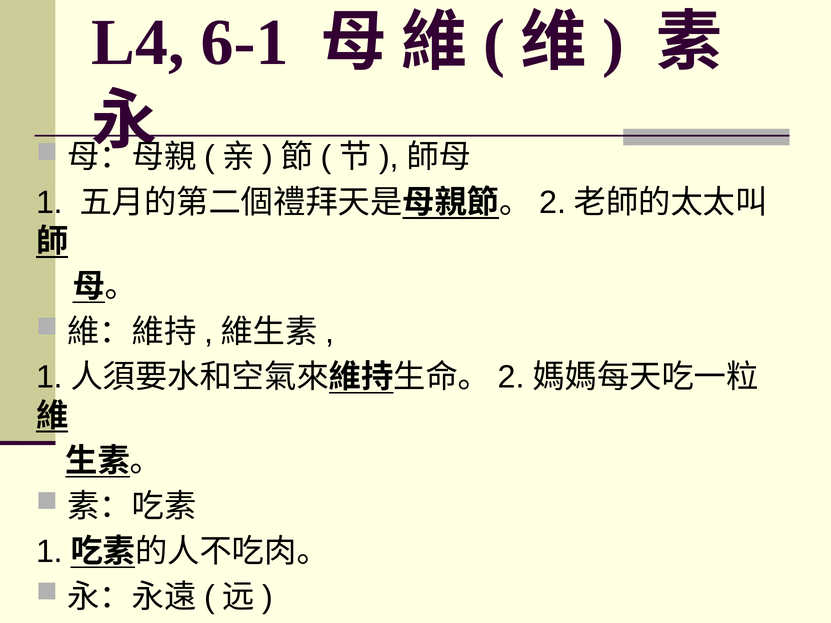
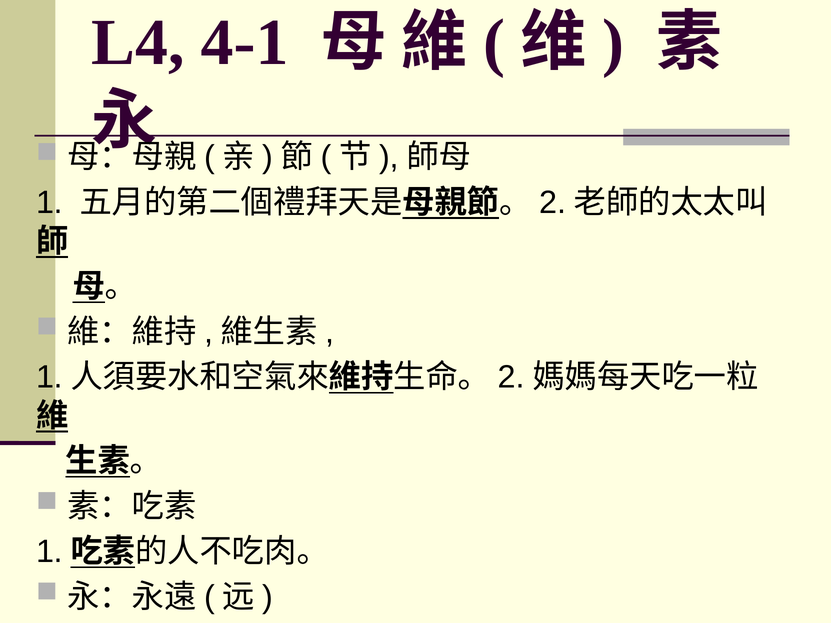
6-1: 6-1 -> 4-1 (245, 42)
